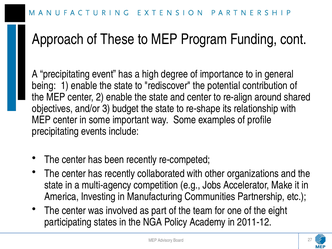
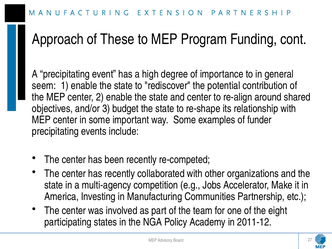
being: being -> seem (44, 86)
profile: profile -> funder (259, 120)
